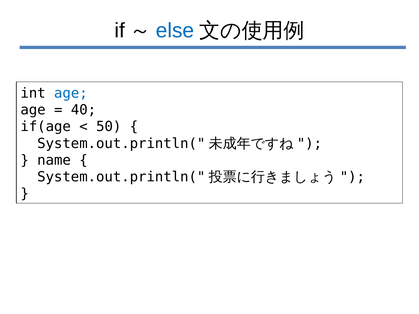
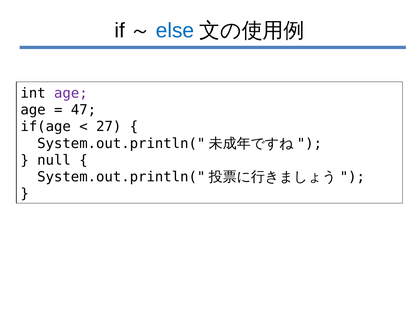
age colour: blue -> purple (71, 93)
40: 40 -> 47 (84, 110)
50: 50 -> 27 (109, 127)
name: name -> null (54, 160)
